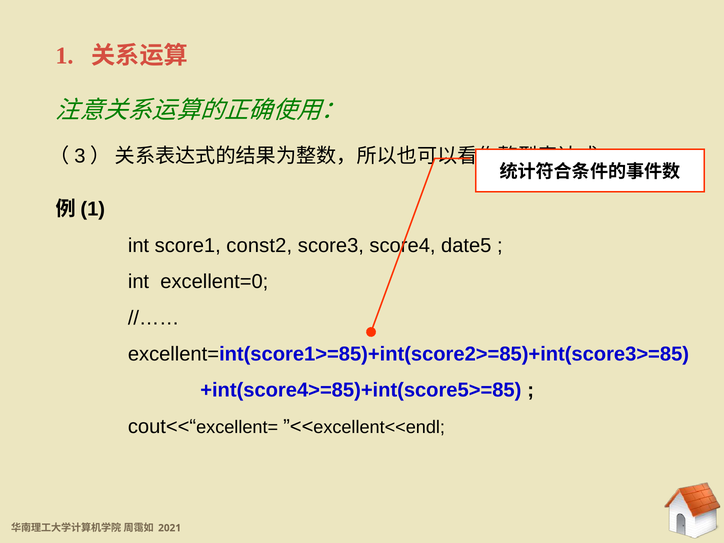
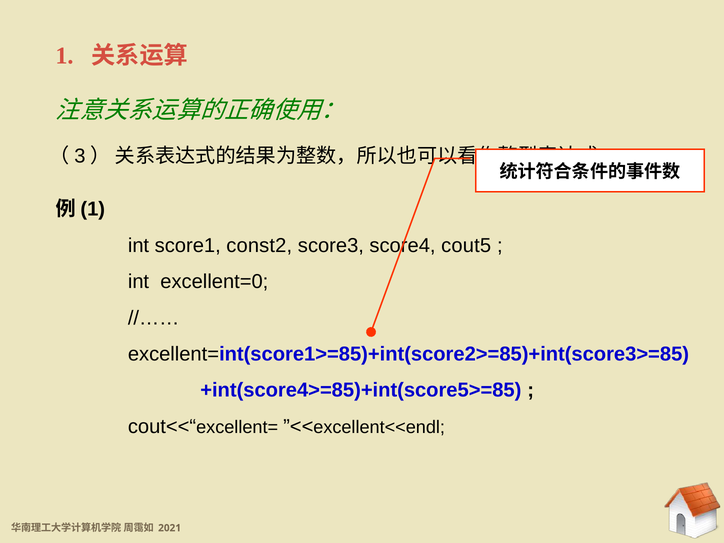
date5: date5 -> cout5 (466, 246)
